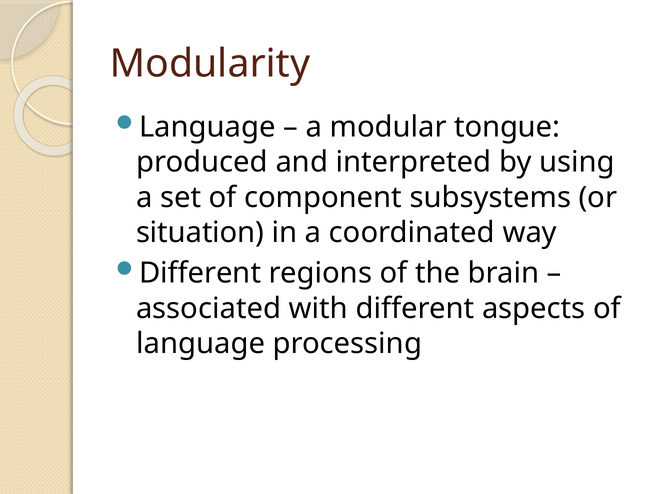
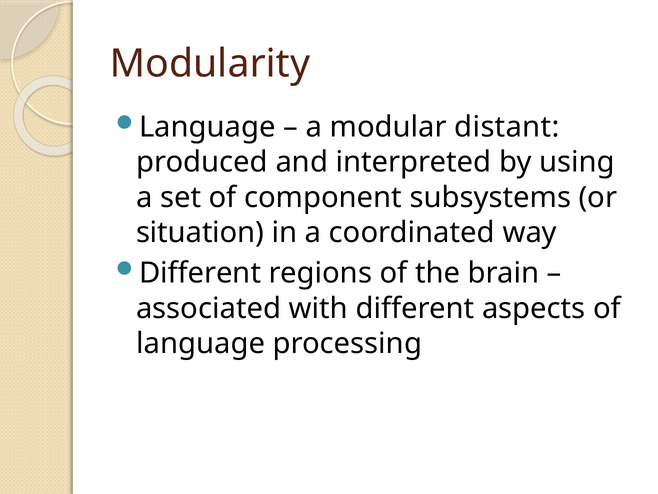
tongue: tongue -> distant (507, 127)
